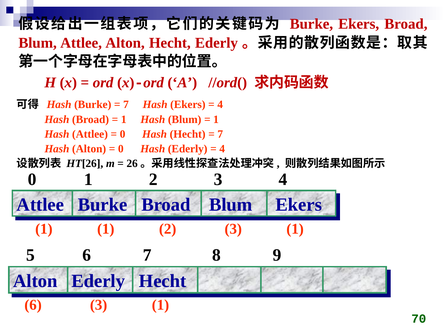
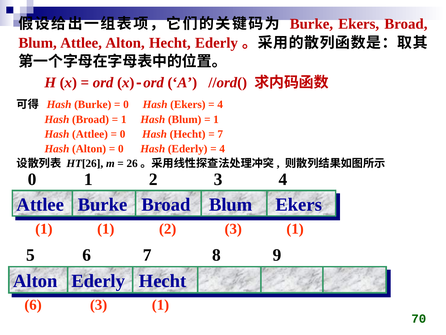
7: 7 -> 0 (126, 104)
